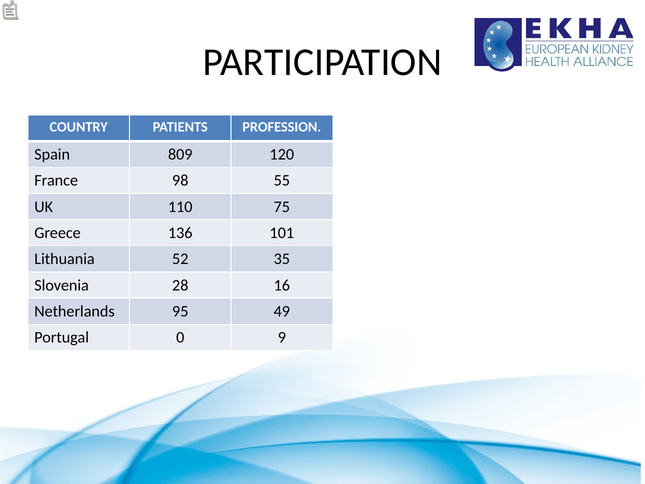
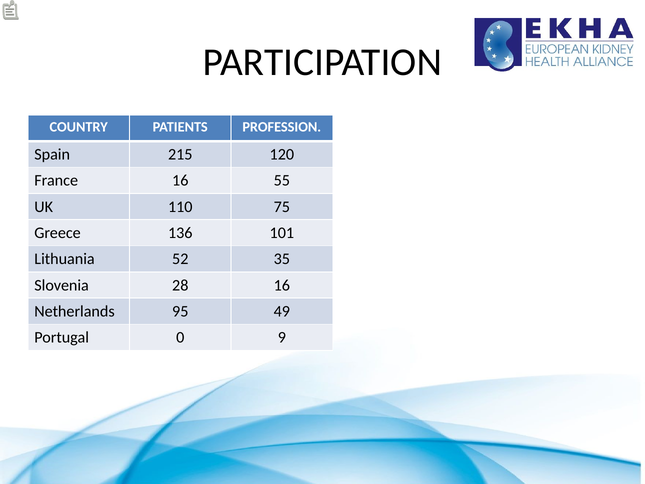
809: 809 -> 215 (180, 154)
France 98: 98 -> 16 (180, 180)
